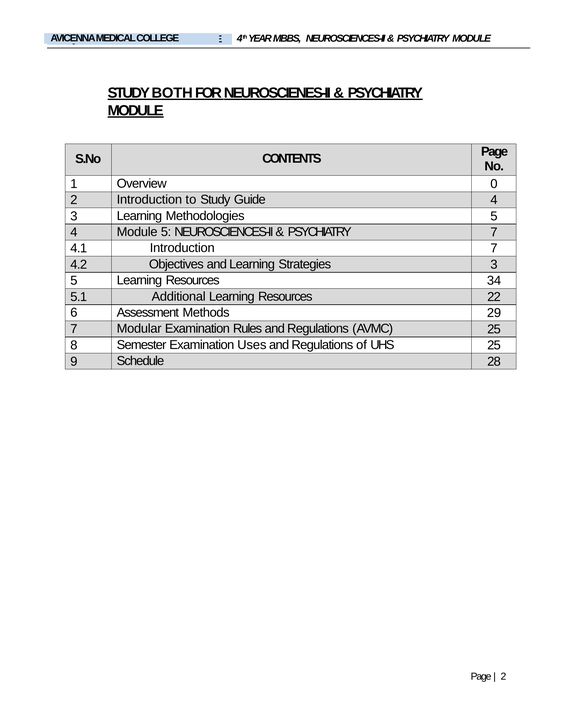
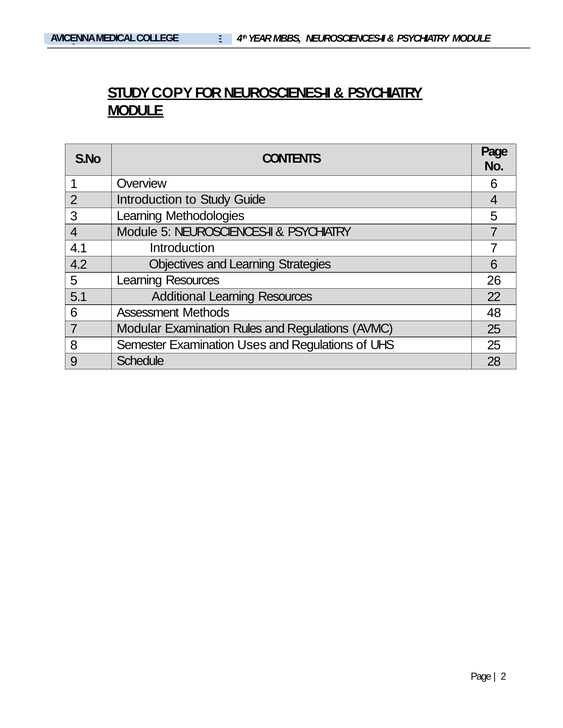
BOTH: BOTH -> COPY (172, 93)
Overview 0: 0 -> 6 (494, 184)
Strategies 3: 3 -> 6 (494, 265)
34: 34 -> 26 (494, 281)
29: 29 -> 48 (494, 313)
